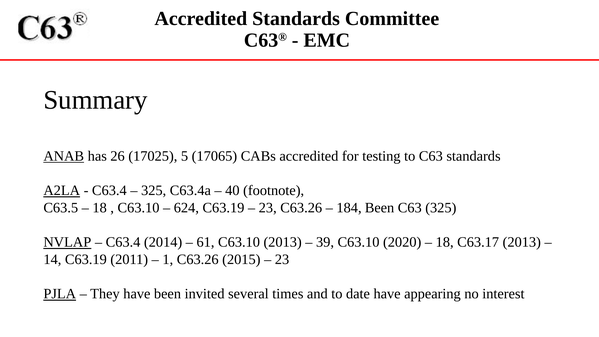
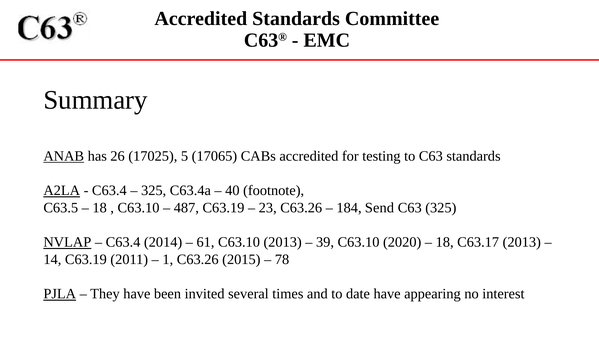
624: 624 -> 487 (186, 208)
184 Been: Been -> Send (379, 208)
23: 23 -> 78 (282, 259)
